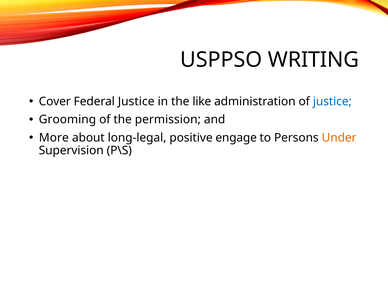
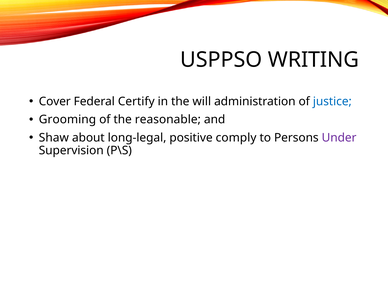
Federal Justice: Justice -> Certify (136, 101)
like: like -> will (202, 101)
permission: permission -> reasonable (168, 120)
More: More -> Shaw (54, 138)
engage: engage -> comply (236, 138)
Under colour: orange -> purple (339, 138)
